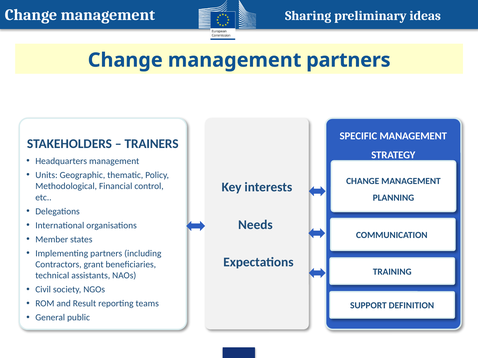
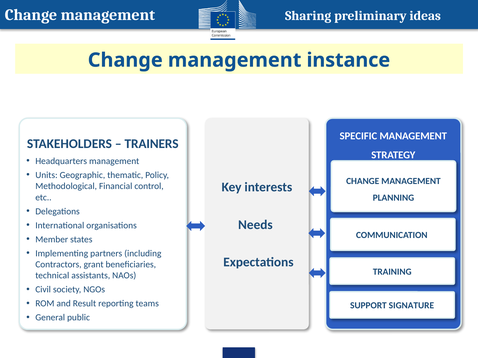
management partners: partners -> instance (348, 60)
DEFINITION: DEFINITION -> SIGNATURE (411, 306)
